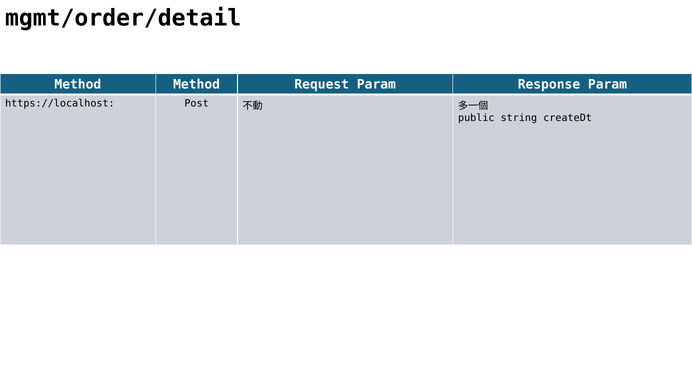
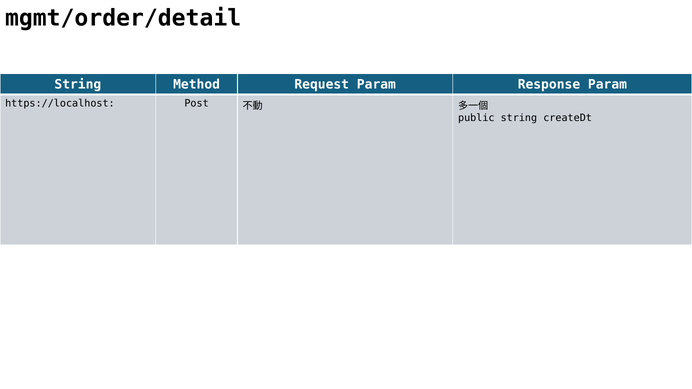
Method: Method -> String (78, 84)
